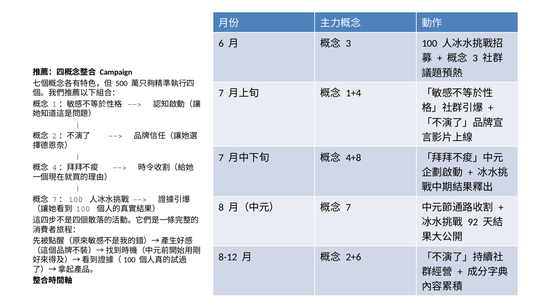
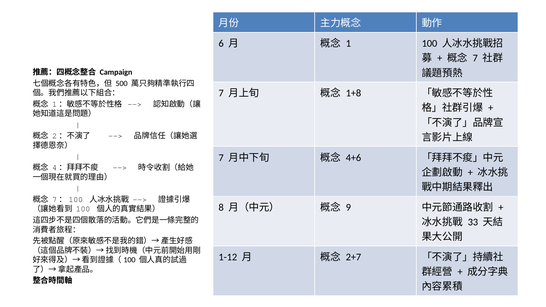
3: 3 -> 1 (348, 44)
3: 3 -> 7 (475, 58)
1+4: 1+4 -> 1+8 (353, 93)
4+8: 4+8 -> 4+6 (353, 158)
7: 7 -> 9 (348, 207)
92: 92 -> 33 (473, 222)
8-12: 8-12 -> 1-12 (228, 257)
2+6: 2+6 -> 2+7 (353, 257)
